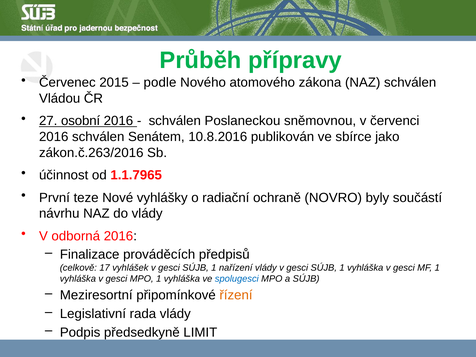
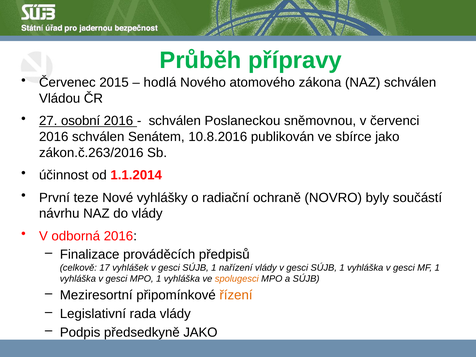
podle: podle -> hodlá (160, 83)
1.1.7965: 1.1.7965 -> 1.1.2014 (136, 175)
spolugesci colour: blue -> orange (237, 279)
předsedkyně LIMIT: LIMIT -> JAKO (200, 332)
